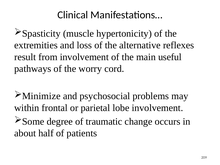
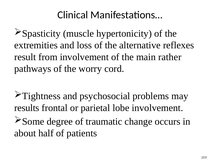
useful: useful -> rather (170, 57)
Minimize: Minimize -> Tightness (41, 96)
within: within -> results (27, 108)
